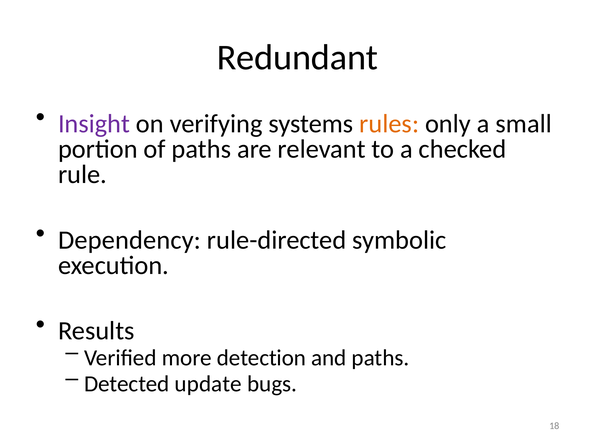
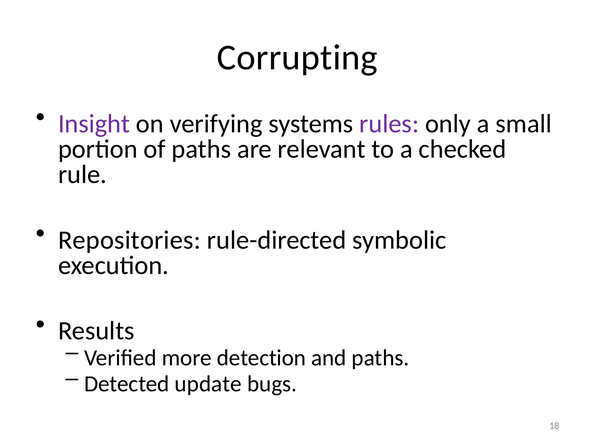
Redundant: Redundant -> Corrupting (297, 58)
rules colour: orange -> purple (389, 124)
Dependency: Dependency -> Repositories (129, 240)
